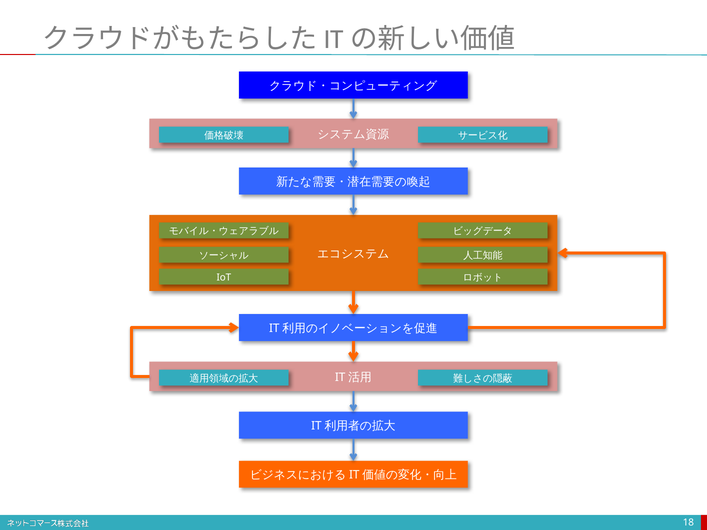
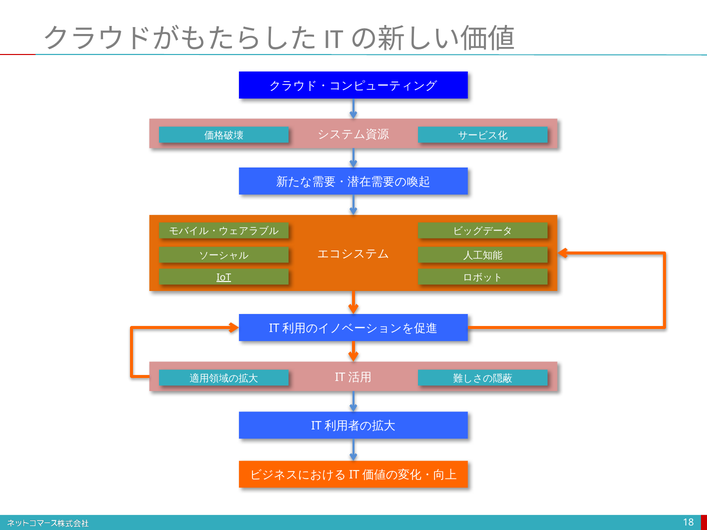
IoT underline: none -> present (224, 277)
